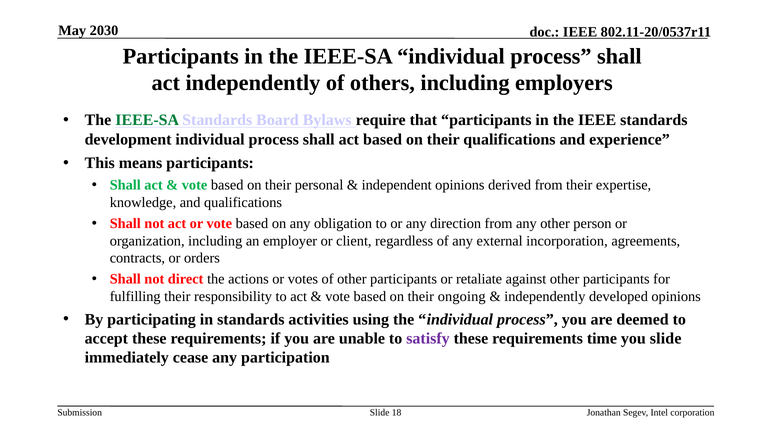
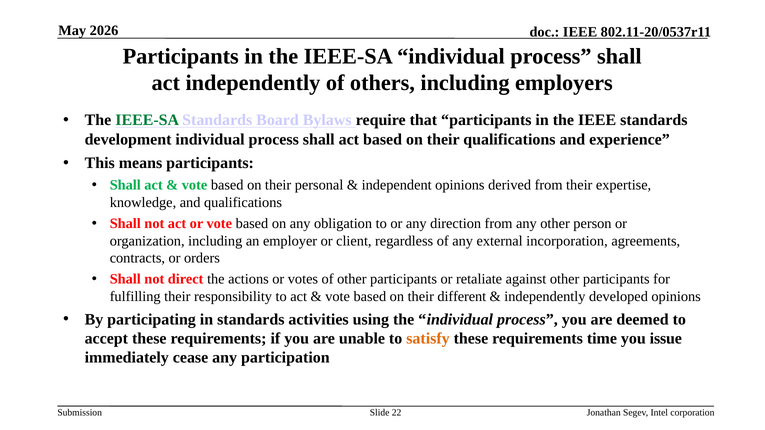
2030: 2030 -> 2026 (104, 30)
ongoing: ongoing -> different (462, 297)
satisfy colour: purple -> orange (428, 339)
you slide: slide -> issue (666, 339)
18: 18 -> 22 (397, 413)
